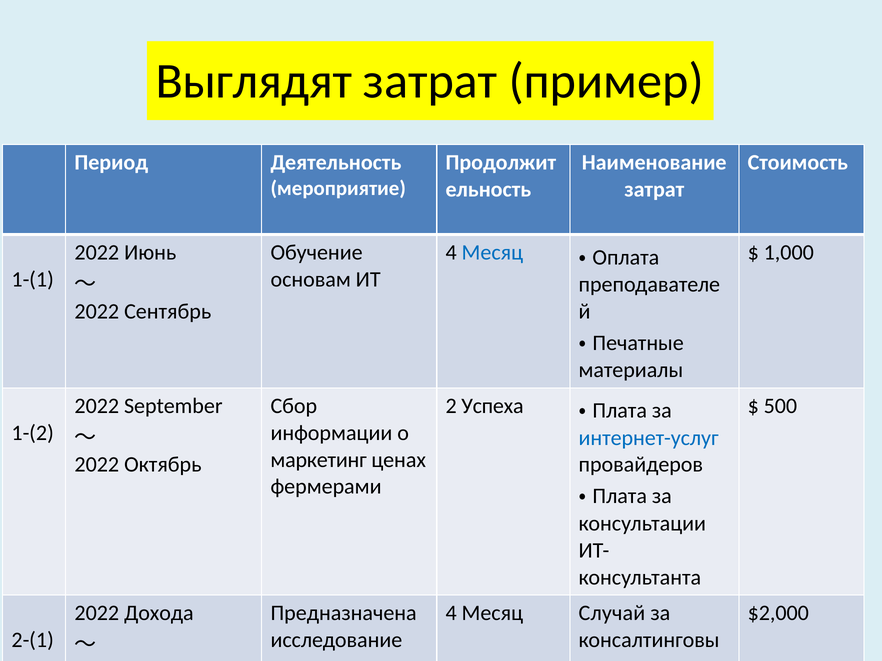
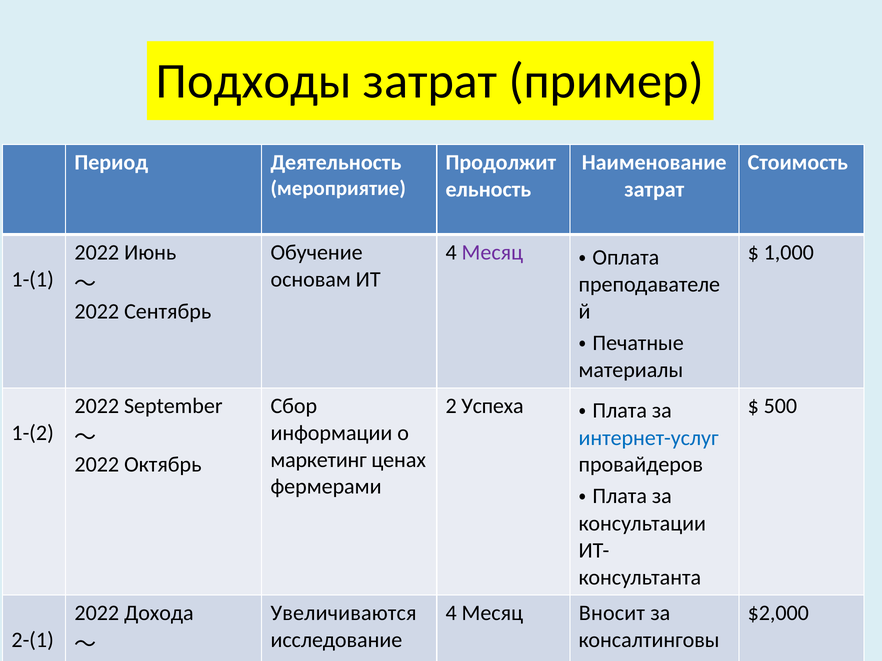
Выглядят: Выглядят -> Подходы (254, 81)
Месяц colour: blue -> purple (492, 253)
Предназначена: Предназначена -> Увеличиваются (344, 613)
Случай: Случай -> Вносит (612, 613)
